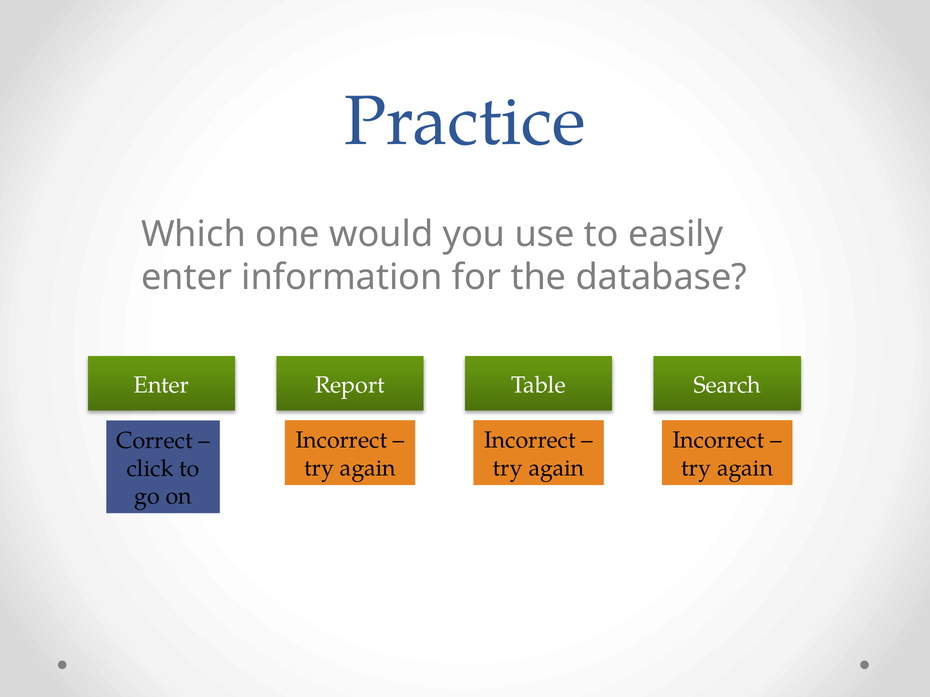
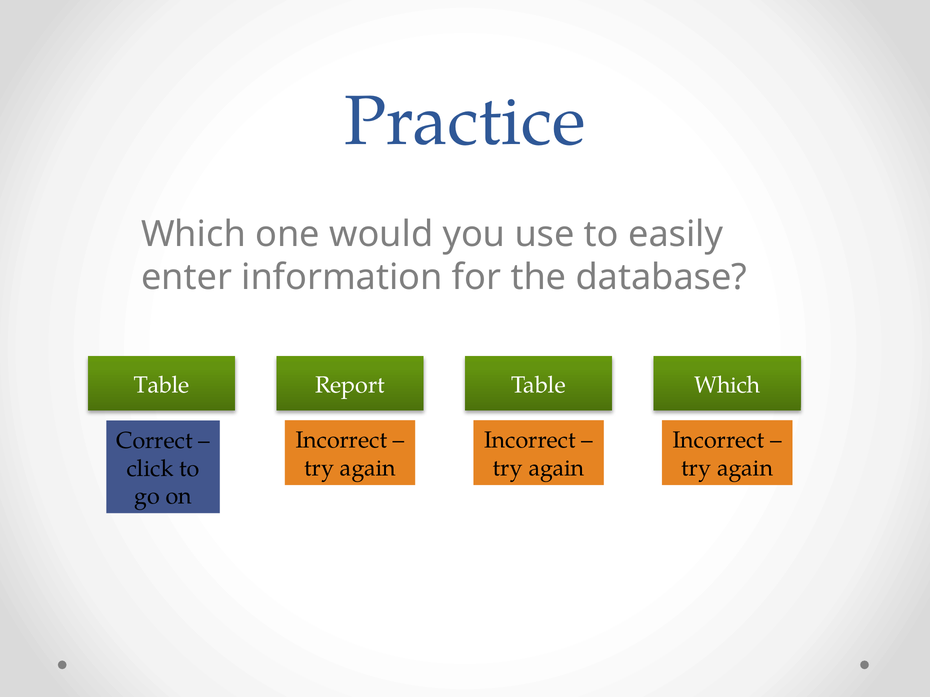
Enter: Enter -> Table (162, 385)
Table Search: Search -> Which (727, 385)
